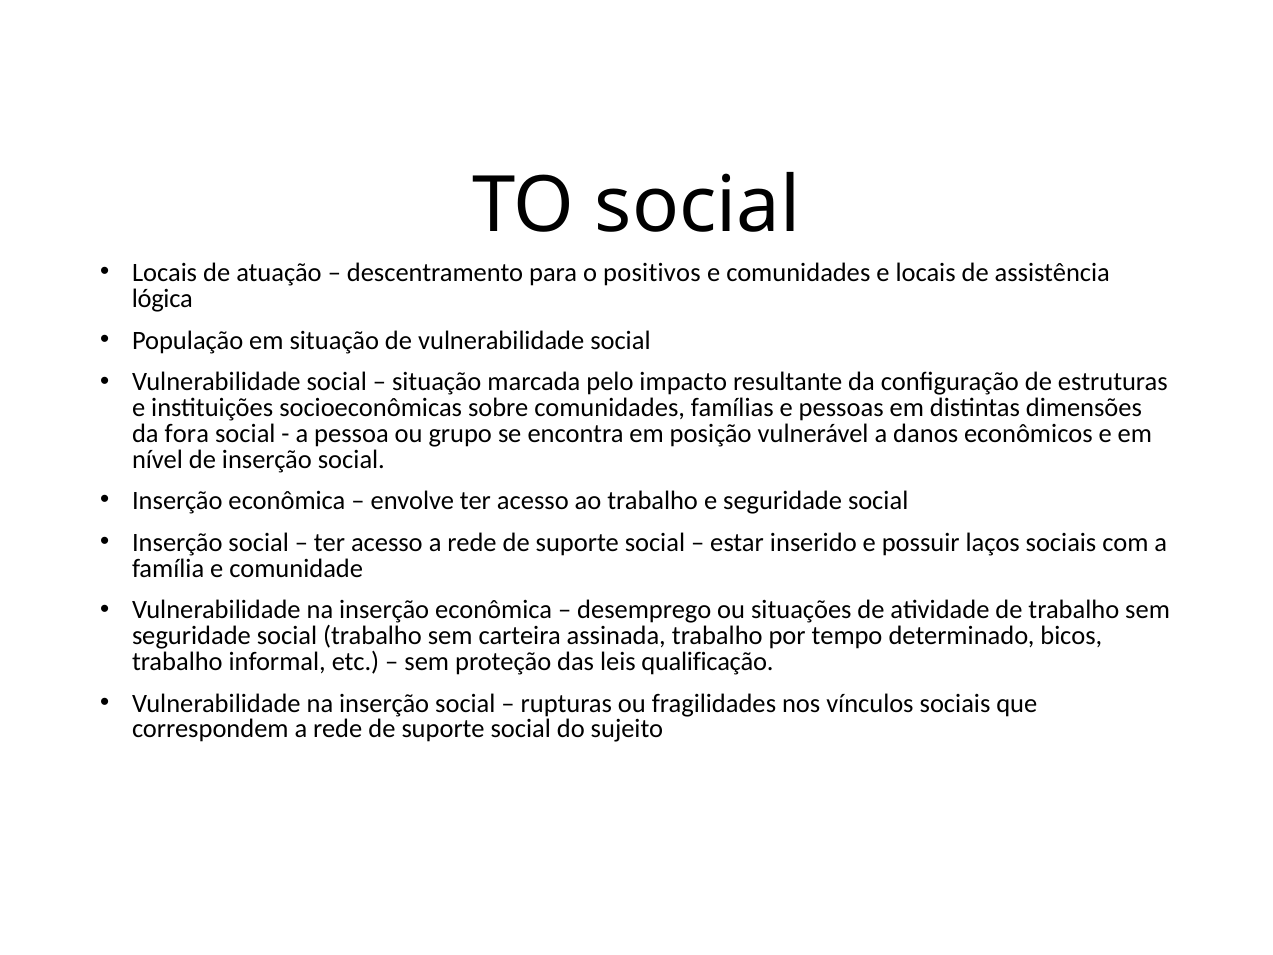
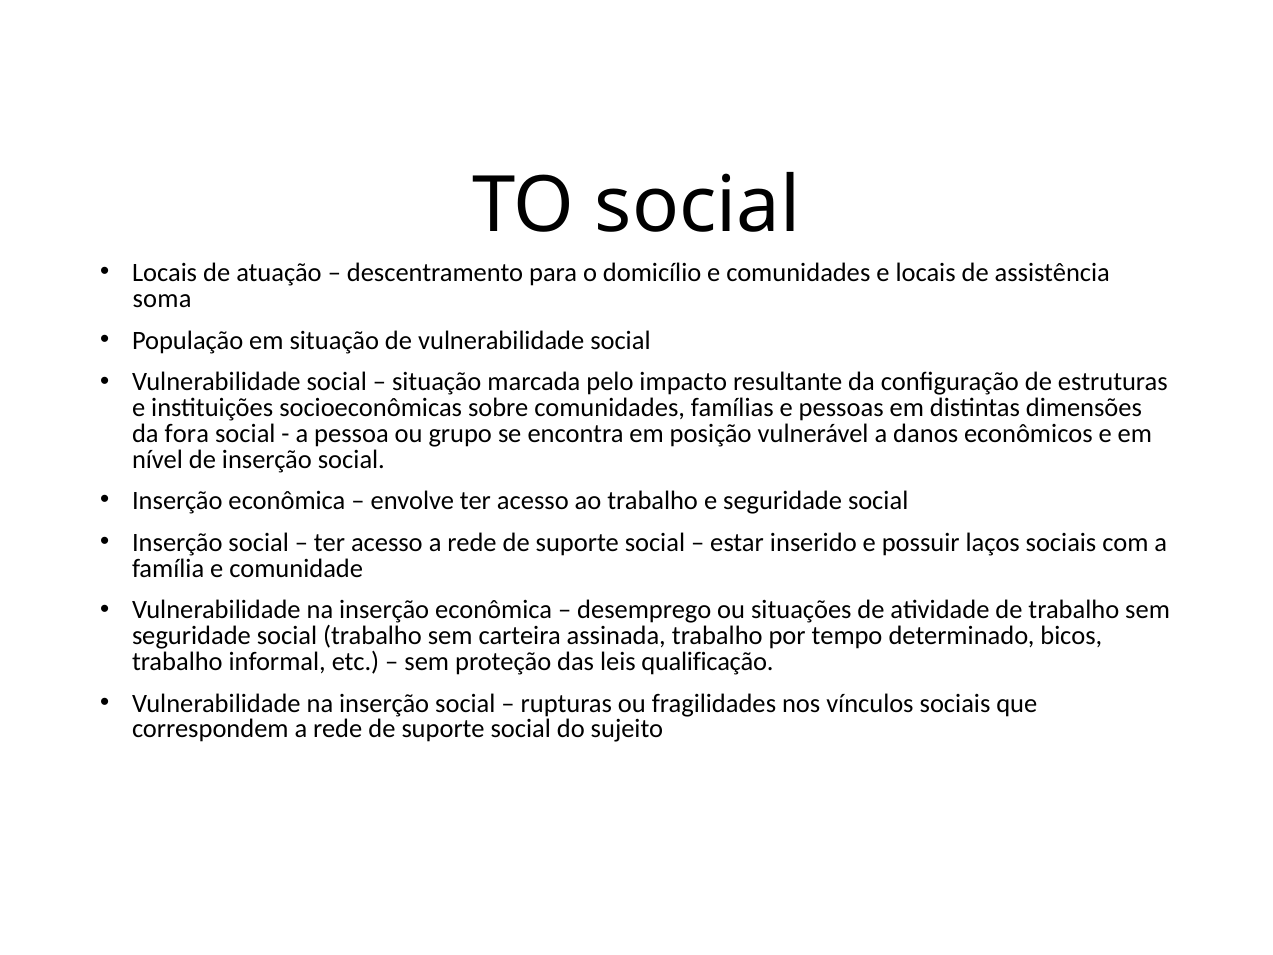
positivos: positivos -> domicílio (652, 273)
lógica: lógica -> soma (162, 299)
